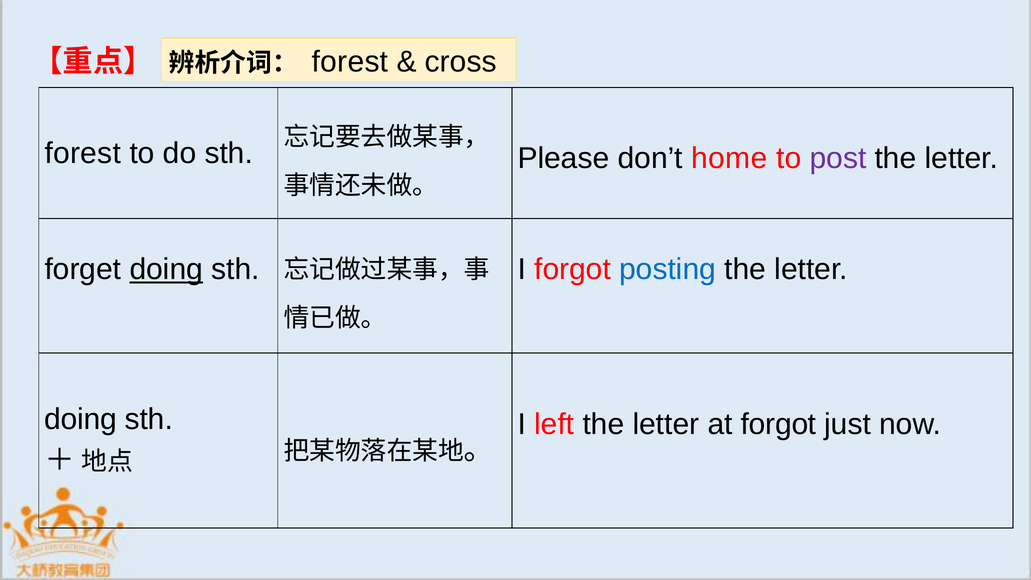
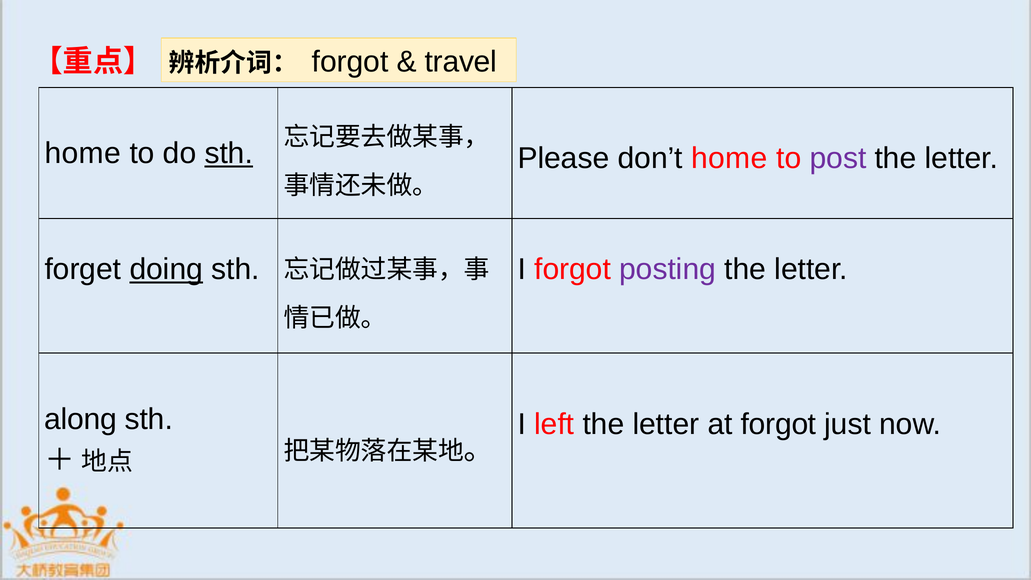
forest: forest -> forgot (350, 62)
cross: cross -> travel (461, 62)
forest: forest -> home (83, 153)
sth underline: none -> present (229, 153)
posting colour: blue -> purple (668, 269)
doing: doing -> along (81, 419)
